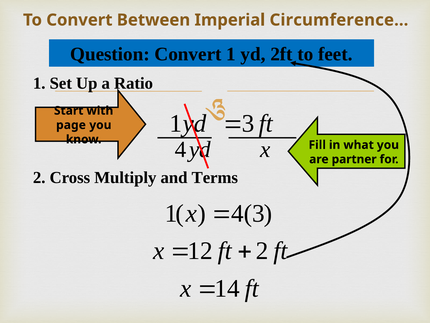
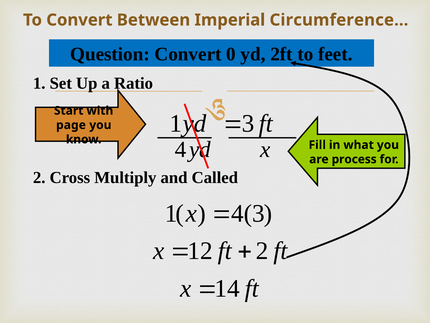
Convert 1: 1 -> 0 (231, 54)
partner: partner -> process (354, 159)
Terms: Terms -> Called (215, 177)
